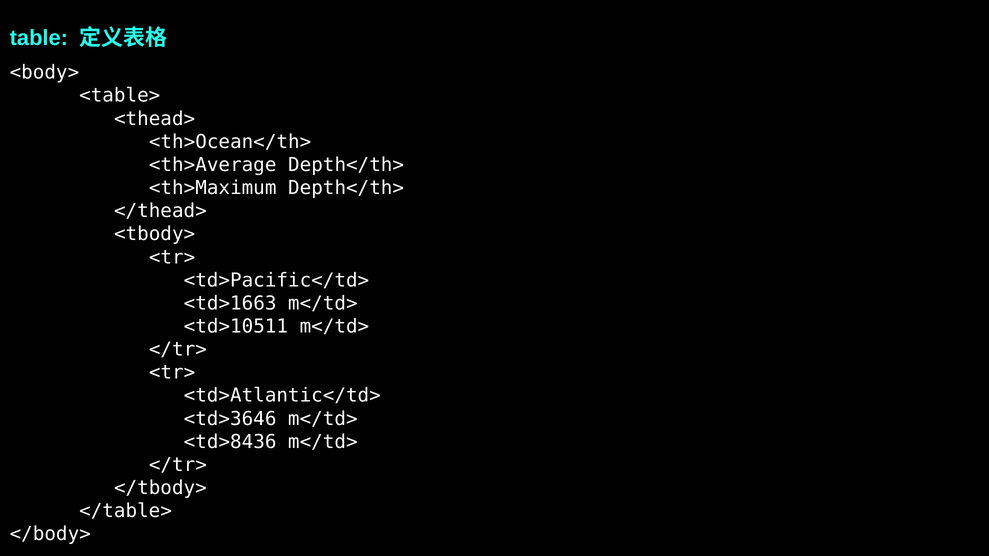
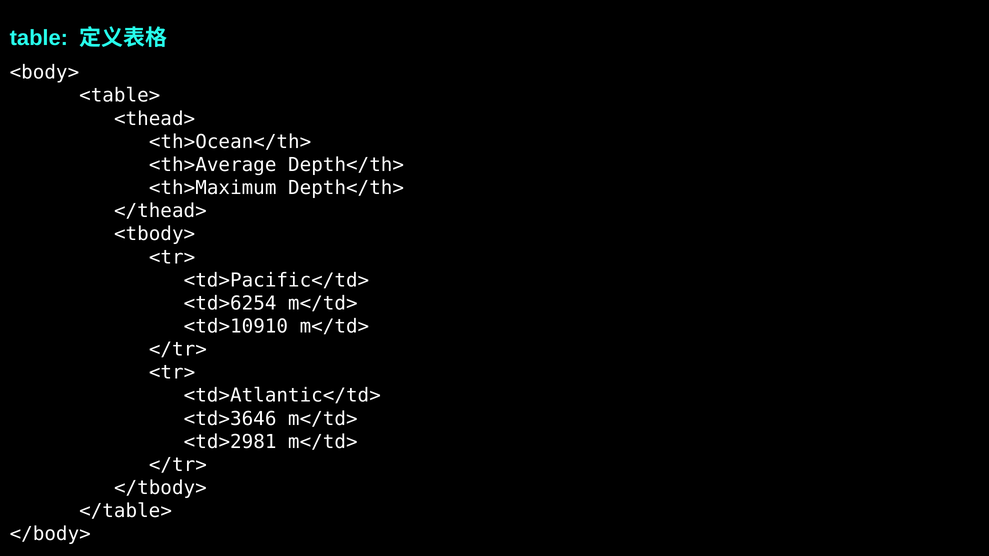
<td>1663: <td>1663 -> <td>6254 (230, 304)
<td>10511: <td>10511 -> <td>10910 (236, 327)
<td>8436: <td>8436 -> <td>2981 (230, 442)
